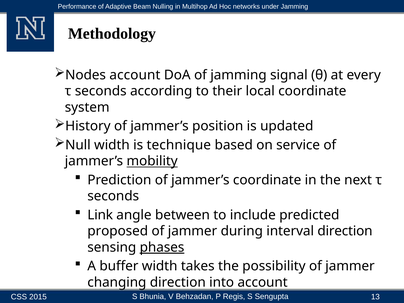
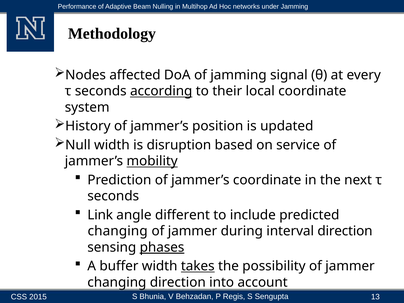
Nodes account: account -> affected (135, 75)
according underline: none -> present (161, 91)
technique: technique -> disruption (179, 145)
between: between -> different (182, 215)
proposed: proposed -> changing (118, 231)
takes underline: none -> present (198, 266)
